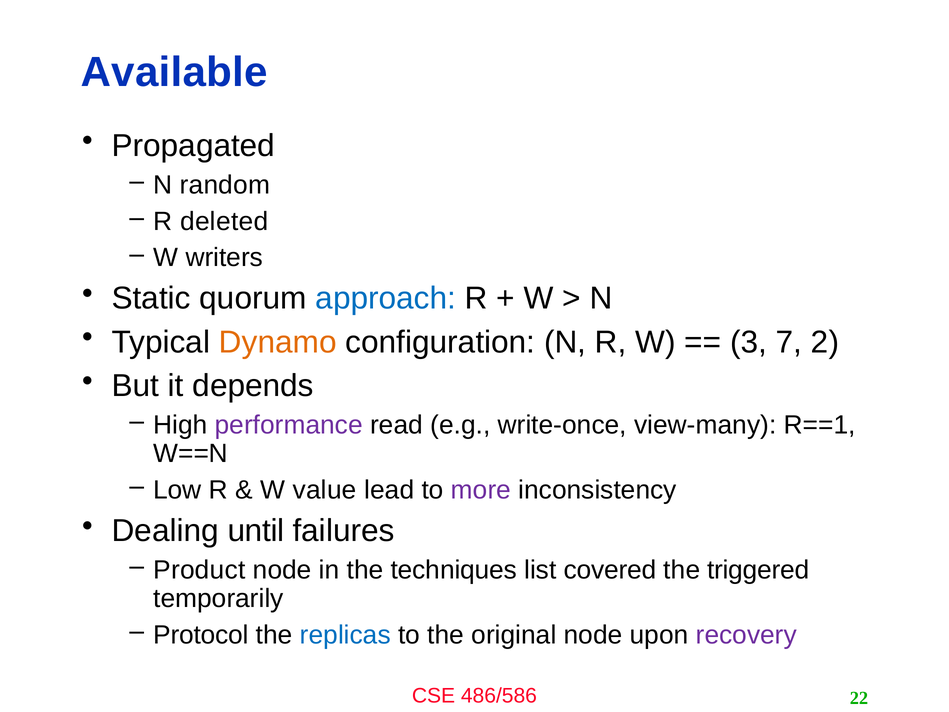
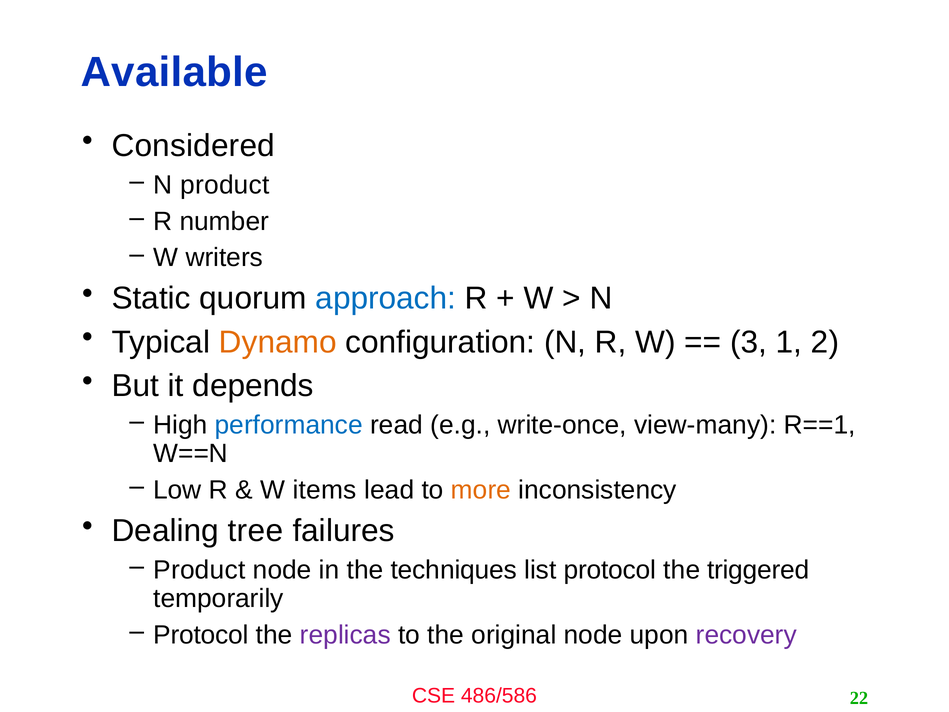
Propagated: Propagated -> Considered (193, 146)
N random: random -> product (225, 185)
deleted: deleted -> number (224, 221)
7: 7 -> 1 (789, 342)
performance colour: purple -> blue (289, 425)
value: value -> items (325, 490)
more colour: purple -> orange (481, 490)
until: until -> tree (256, 531)
list covered: covered -> protocol (610, 570)
replicas colour: blue -> purple (345, 635)
